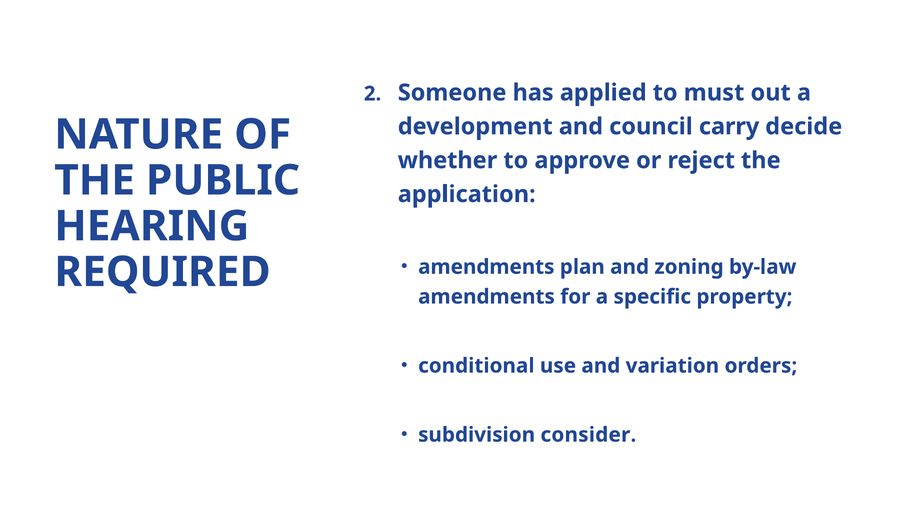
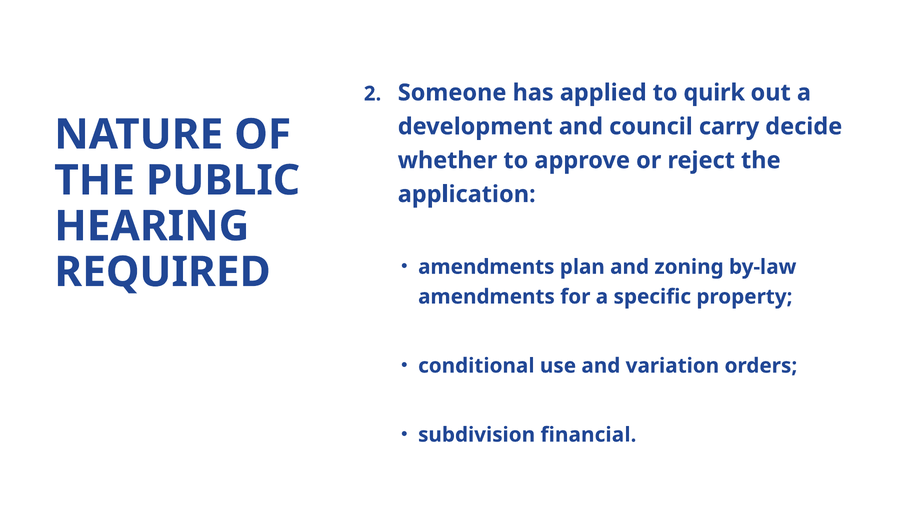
must: must -> quirk (714, 93)
consider: consider -> financial (588, 435)
